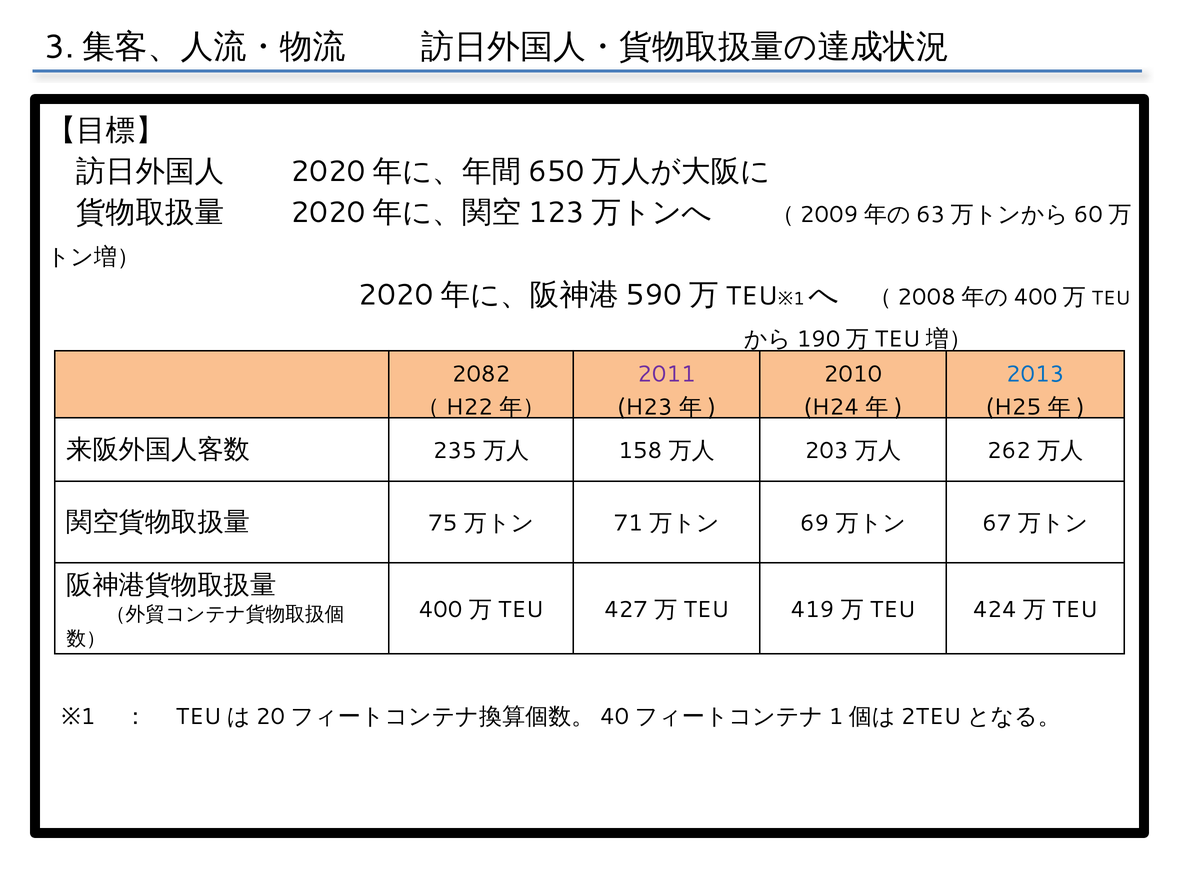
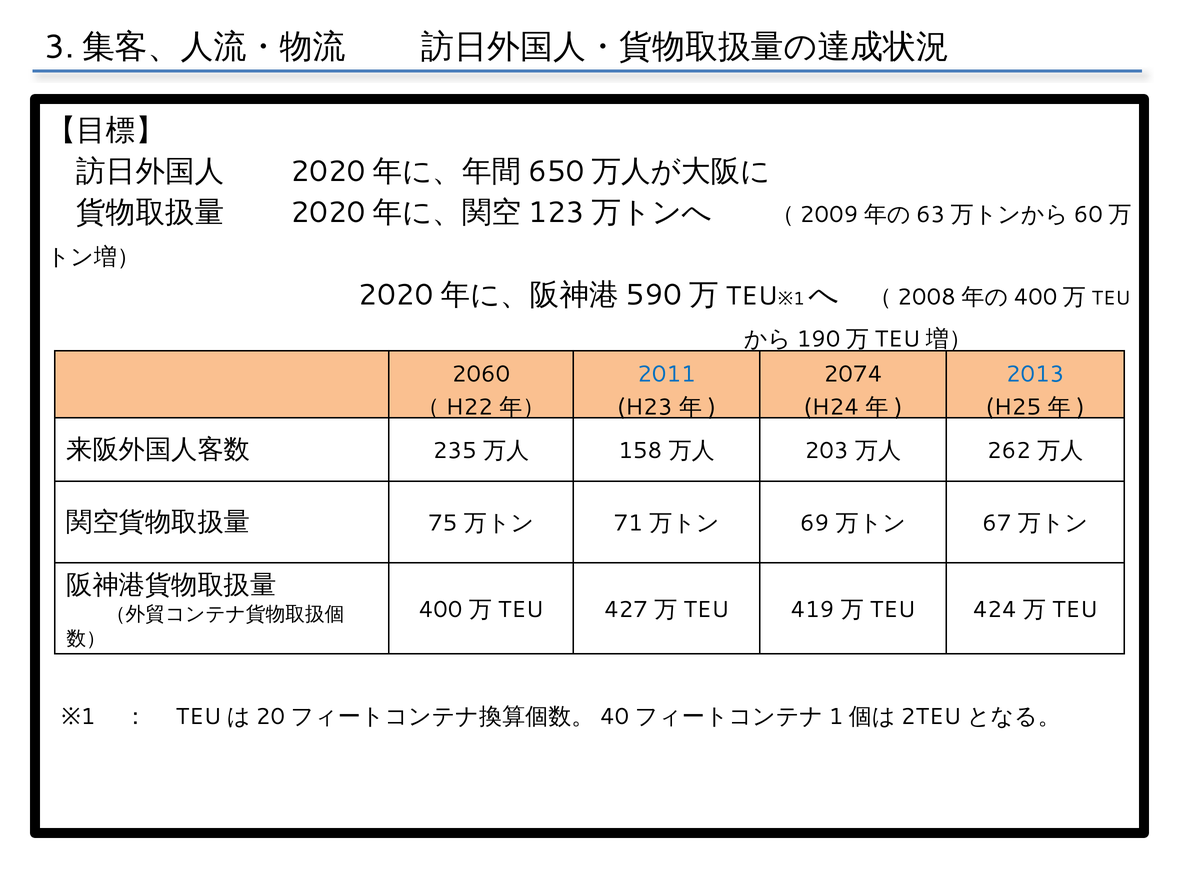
2082: 2082 -> 2060 (481, 374)
2011 colour: purple -> blue (666, 374)
2010: 2010 -> 2074 (853, 374)
